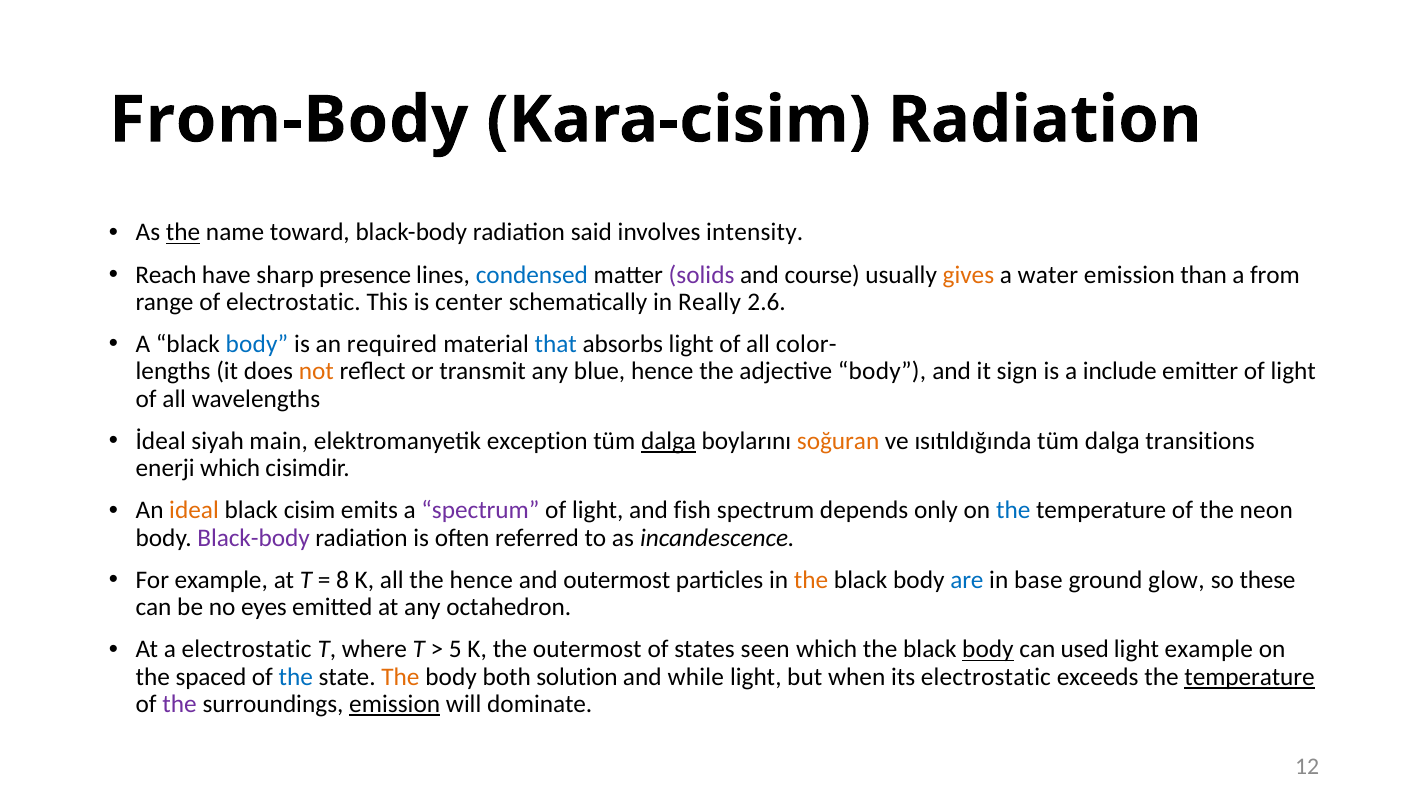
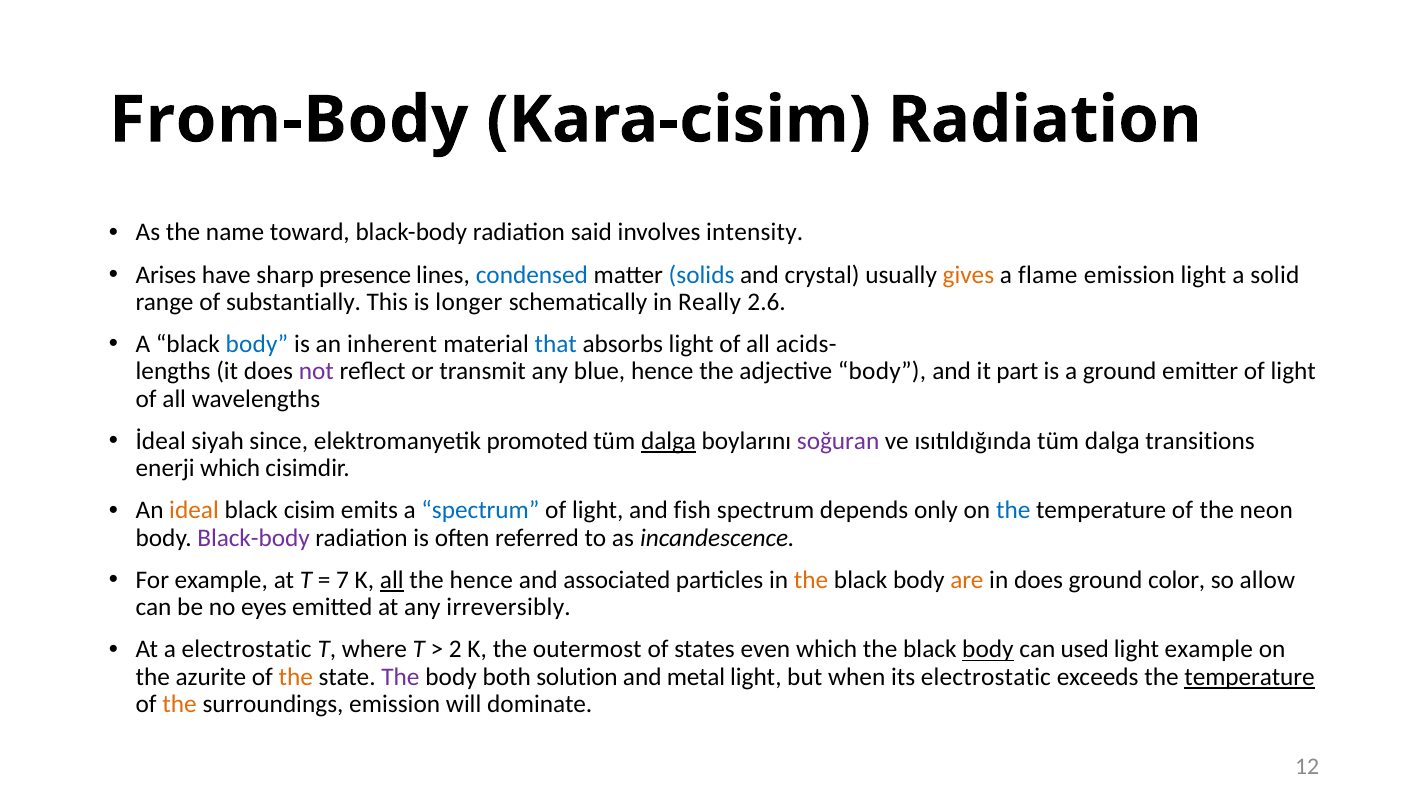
the underline: present -> none (183, 233)
Reach: Reach -> Arises (166, 275)
solids colour: purple -> blue (702, 275)
course: course -> crystal (822, 275)
water: water -> flame (1048, 275)
emission than: than -> light (1203, 275)
from: from -> solid (1275, 275)
of electrostatic: electrostatic -> substantially (294, 302)
center: center -> longer (469, 302)
required: required -> inherent (392, 344)
color-: color- -> acids- (806, 344)
not colour: orange -> purple (316, 372)
sign: sign -> part (1017, 372)
a include: include -> ground (1120, 372)
main: main -> since (279, 441)
exception: exception -> promoted (537, 441)
soğuran colour: orange -> purple (838, 441)
spectrum colour: purple -> blue (480, 511)
8: 8 -> 7 (343, 580)
all underline: none -> present (392, 580)
and outermost: outermost -> associated (617, 580)
are colour: blue -> orange (967, 580)
in base: base -> does (1039, 580)
glow: glow -> color (1177, 580)
these: these -> allow (1267, 580)
octahedron: octahedron -> irreversibly (509, 608)
5: 5 -> 2 (455, 650)
seen: seen -> even (765, 650)
spaced: spaced -> azurite (211, 677)
the colour: blue -> orange (296, 677)
The colour: orange -> purple (400, 677)
while: while -> metal (696, 677)
the colour: purple -> orange (180, 704)
emission underline: present -> none (395, 704)
